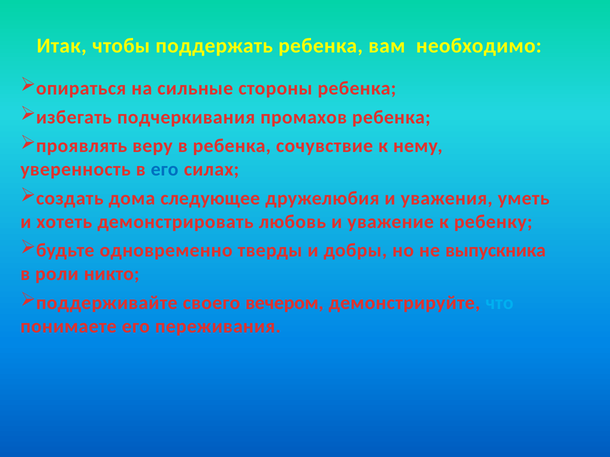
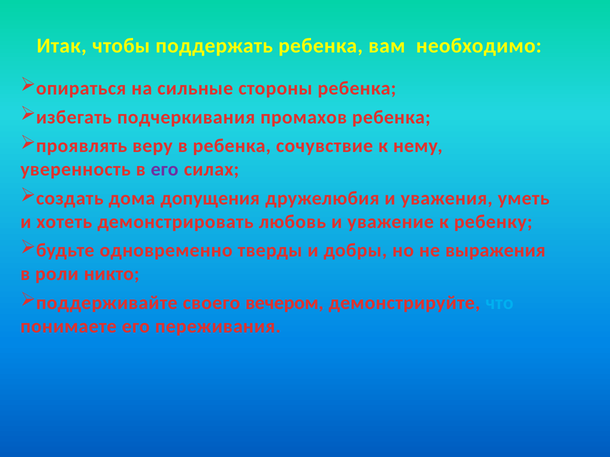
его colour: blue -> purple (165, 170)
следующее: следующее -> допущения (210, 199)
выпускника: выпускника -> выражения (495, 251)
